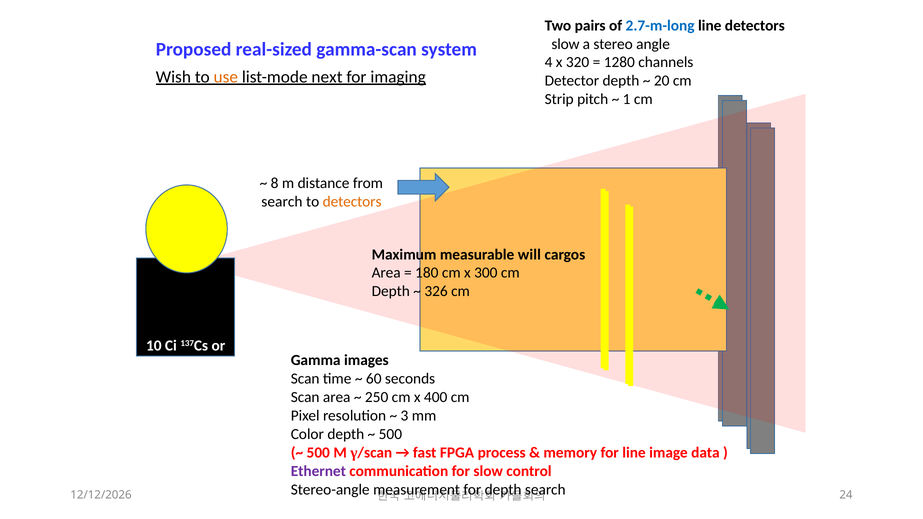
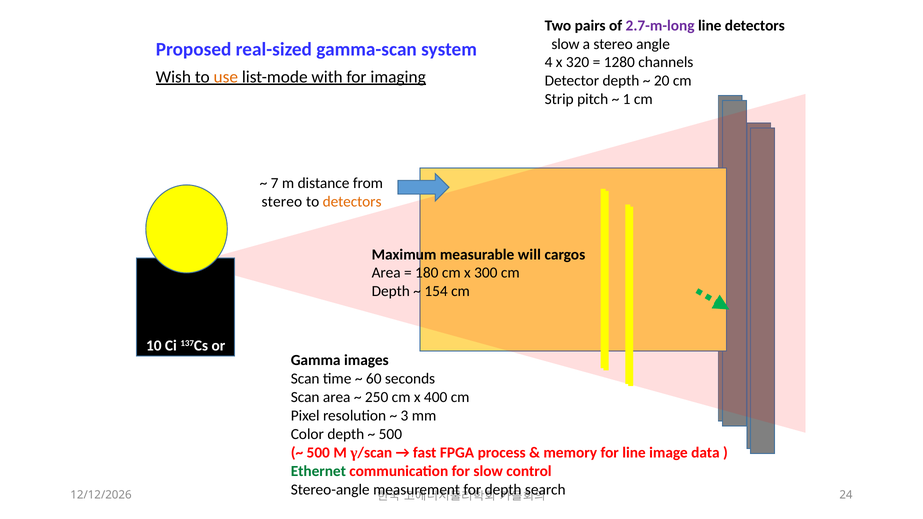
2.7-m-long colour: blue -> purple (660, 26)
next: next -> with (327, 77)
8: 8 -> 7 (275, 183)
search: search -> stereo (282, 202)
326: 326 -> 154 (436, 291)
Ethernet colour: purple -> green (318, 471)
